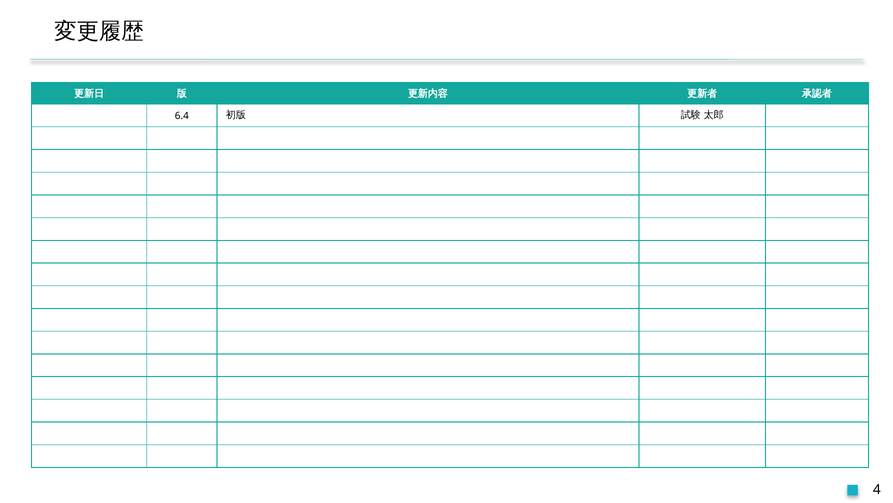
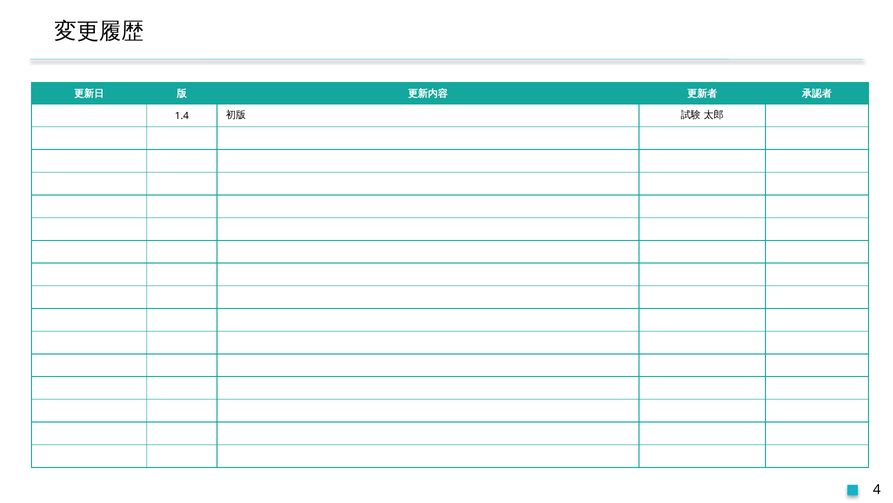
6.4: 6.4 -> 1.4 (182, 116)
